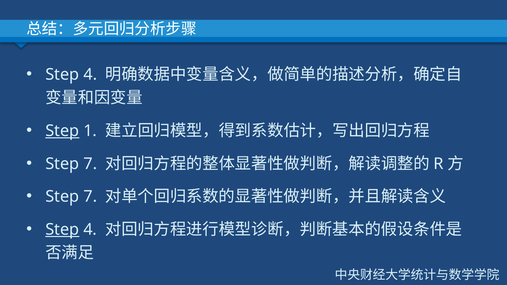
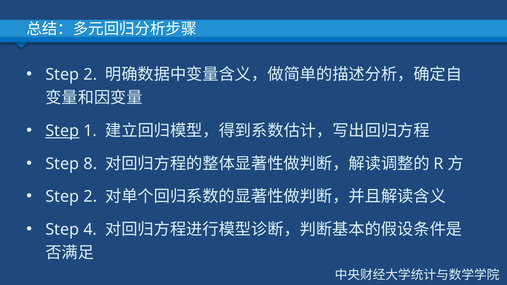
4: 4 -> 2 (90, 75)
7: 7 -> 8 (90, 164)
7: 7 -> 2 (90, 197)
Step underline: present -> none (62, 230)
